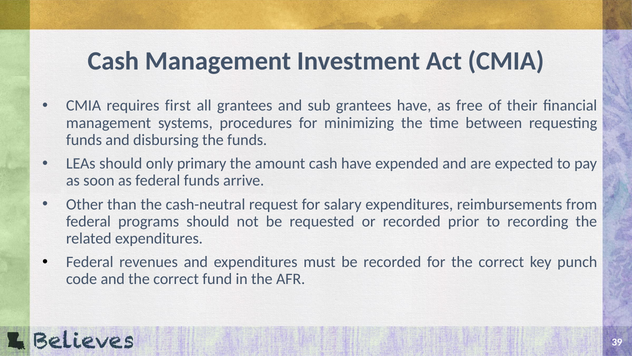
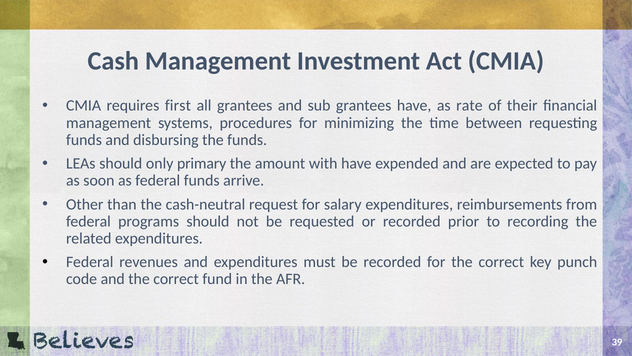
free: free -> rate (469, 106)
amount cash: cash -> with (323, 163)
